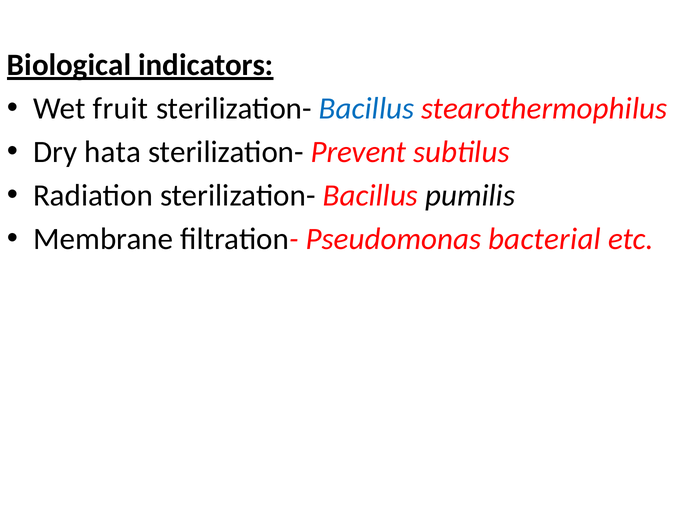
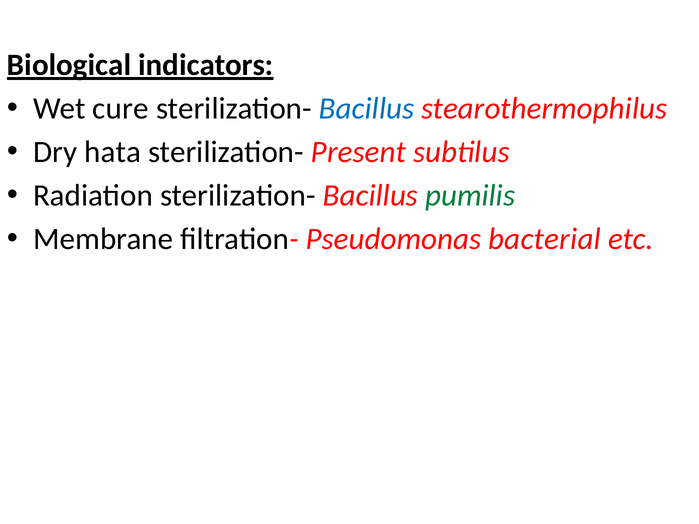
fruit: fruit -> cure (121, 109)
Prevent: Prevent -> Present (359, 152)
pumilis colour: black -> green (470, 196)
